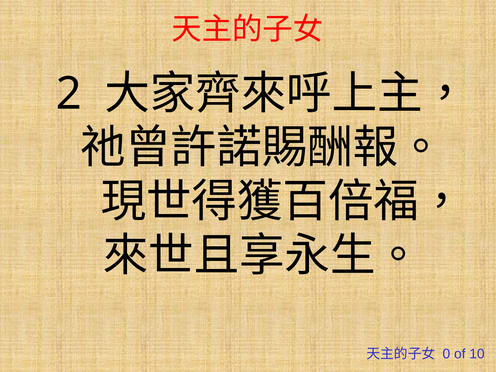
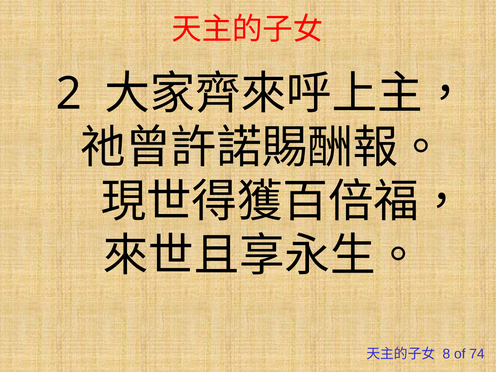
0: 0 -> 8 (446, 354)
10: 10 -> 74 (477, 354)
